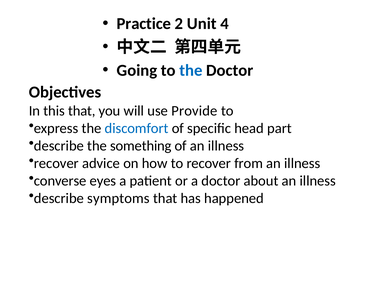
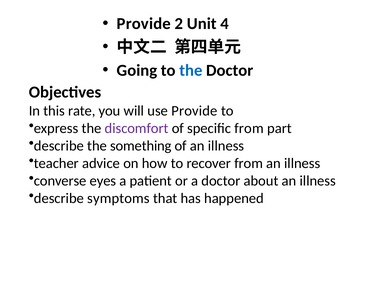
Practice: Practice -> Provide (144, 24)
this that: that -> rate (82, 111)
discomfort colour: blue -> purple (137, 128)
specific head: head -> from (249, 128)
recover: recover -> teacher (56, 163)
